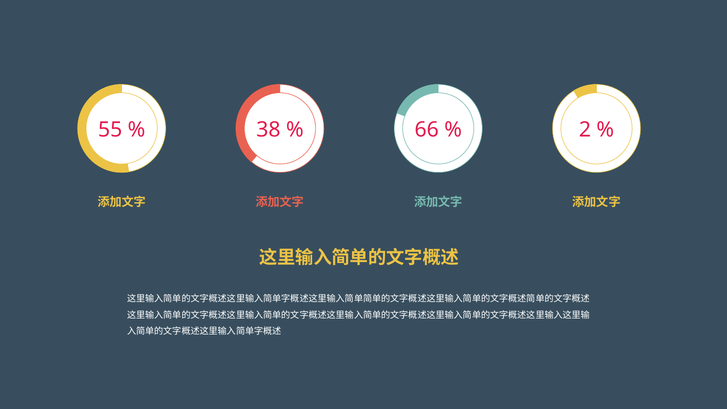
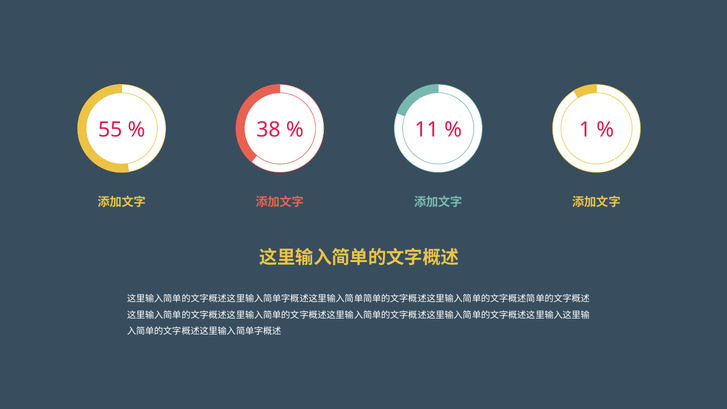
66: 66 -> 11 (427, 130)
2: 2 -> 1 (585, 130)
